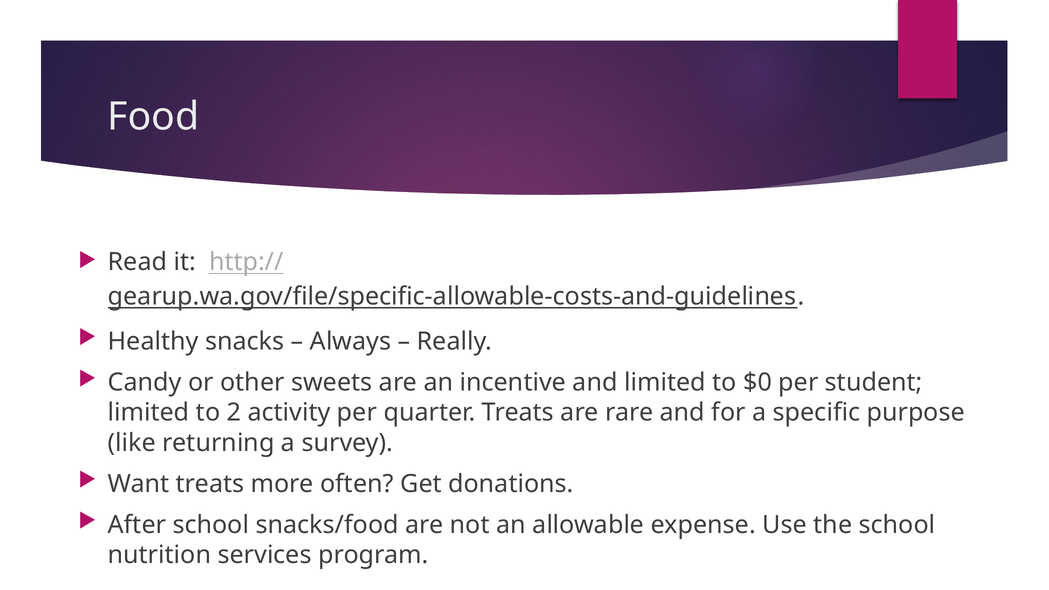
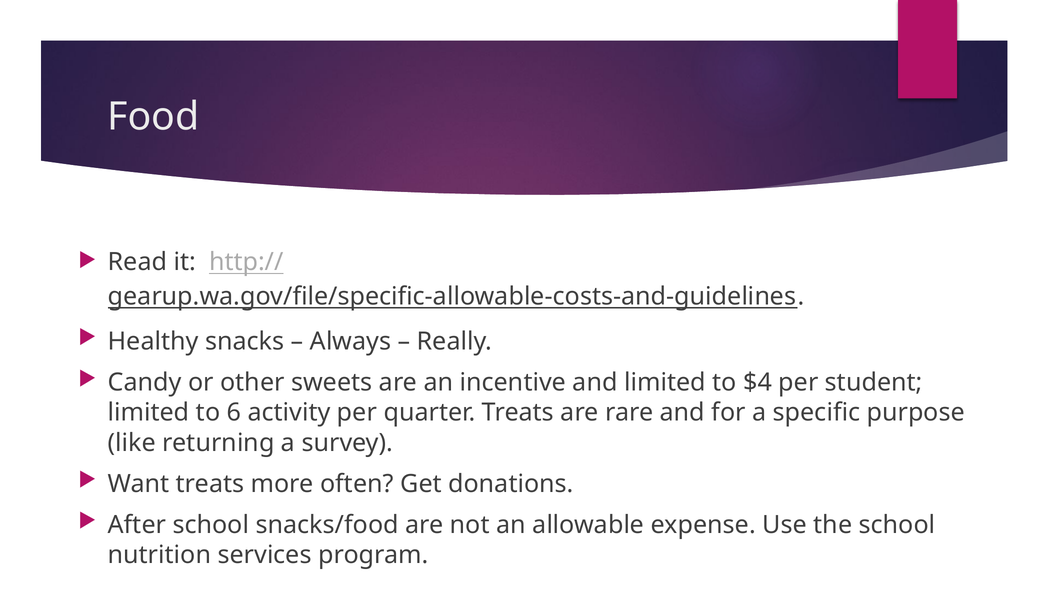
$0: $0 -> $4 (758, 382)
2: 2 -> 6 (234, 413)
